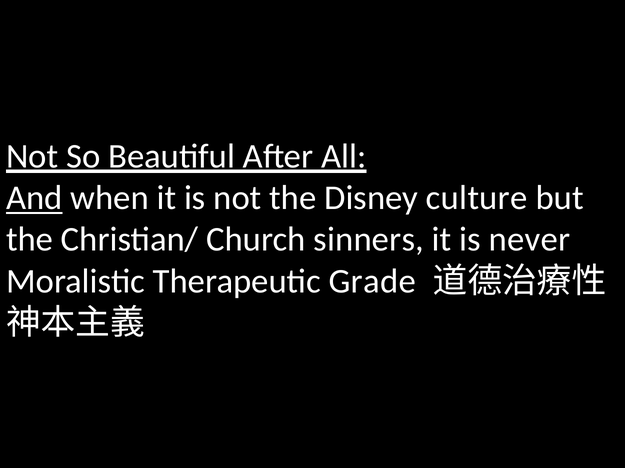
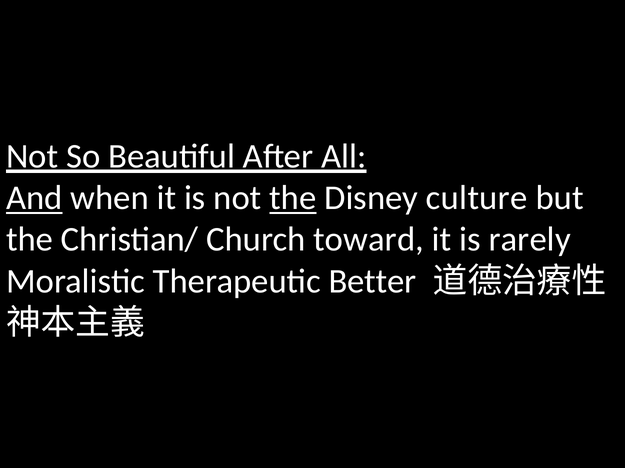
the underline: none -> present (293, 198)
sinners: sinners -> toward (369, 240)
never: never -> rarely (530, 240)
Grade: Grade -> Better (373, 282)
